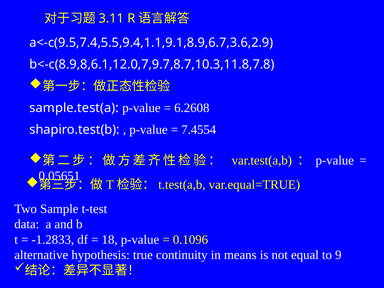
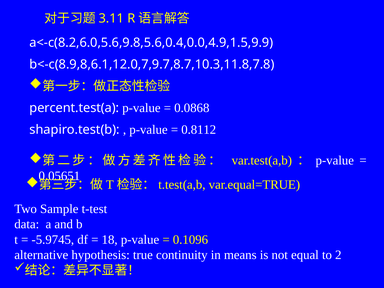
a<-c(9.5,7.4,5.5,9.4,1.1,9.1,8.9,6.7,3.6,2.9: a<-c(9.5,7.4,5.5,9.4,1.1,9.1,8.9,6.7,3.6,2.9 -> a<-c(8.2,6.0,5.6,9.8,5.6,0.4,0.0,4.9,1.5,9.9 (151, 43)
sample.test(a: sample.test(a -> percent.test(a (74, 108)
6.2608: 6.2608 -> 0.0868 (192, 108)
7.4554: 7.4554 -> 0.8112 (199, 130)
-1.2833: -1.2833 -> -5.9745 (53, 240)
9: 9 -> 2 (338, 255)
